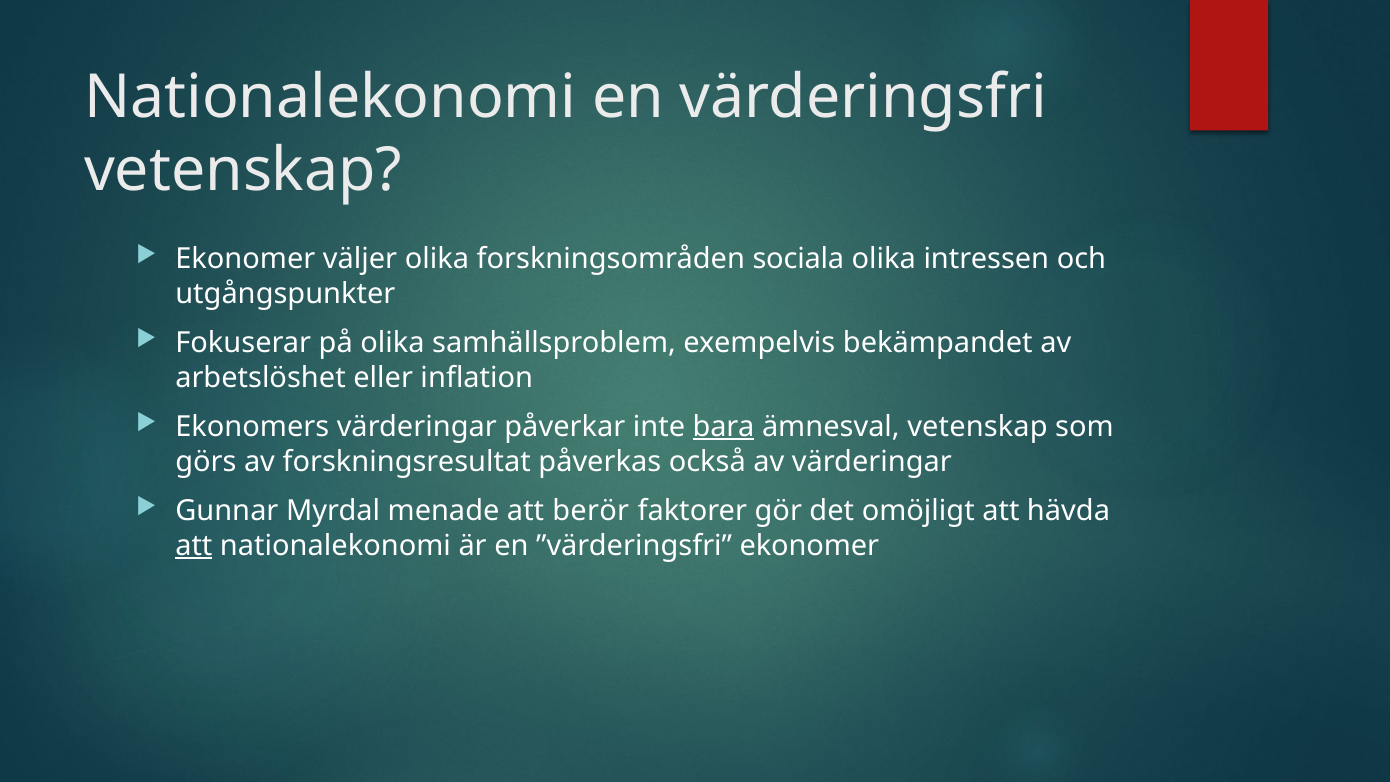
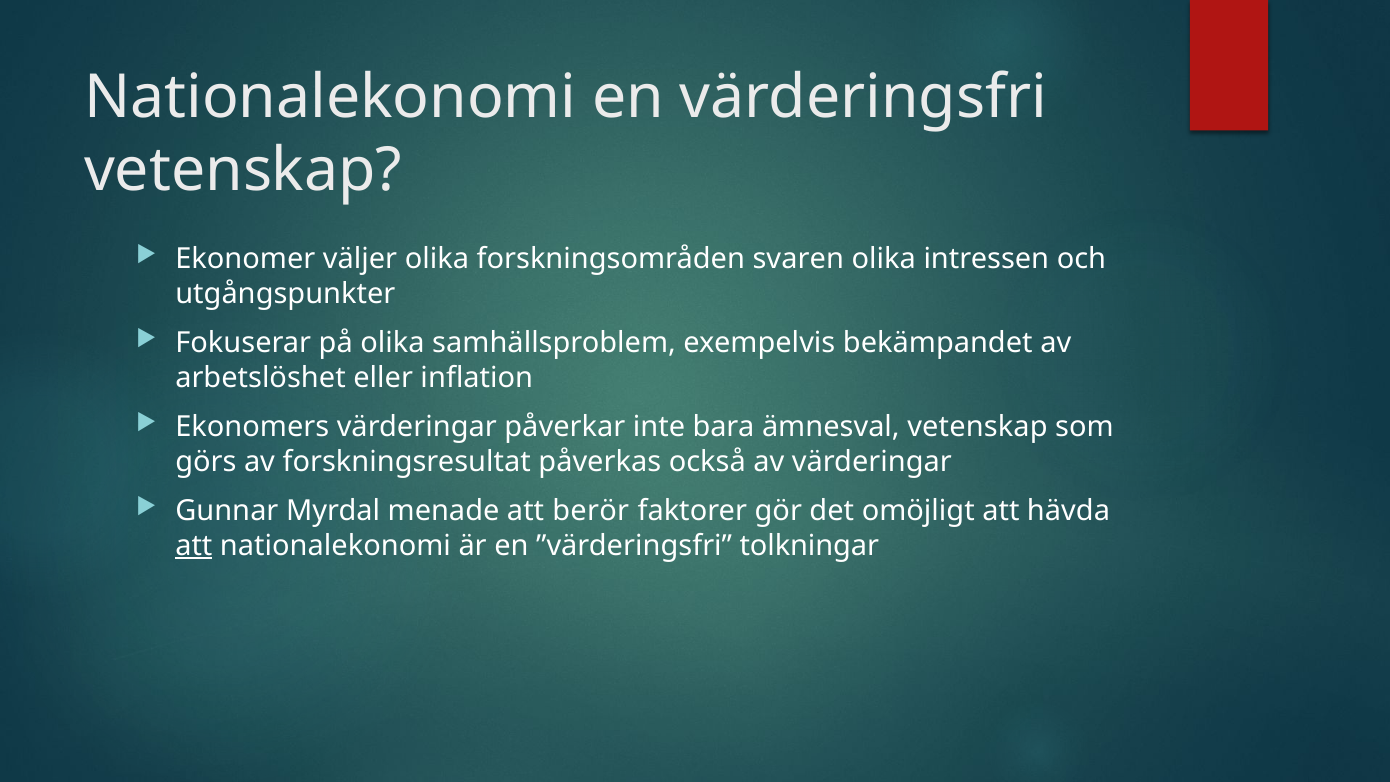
sociala: sociala -> svaren (798, 259)
bara underline: present -> none (724, 427)
”värderingsfri ekonomer: ekonomer -> tolkningar (809, 546)
